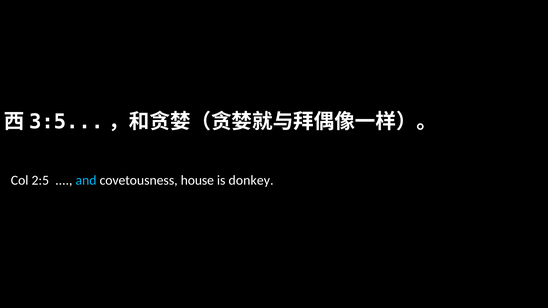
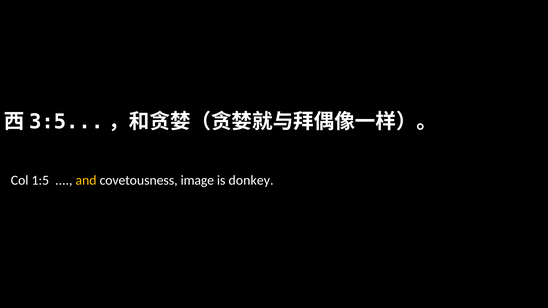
2:5: 2:5 -> 1:5 (40, 180)
and colour: light blue -> yellow (86, 180)
house: house -> image (197, 180)
